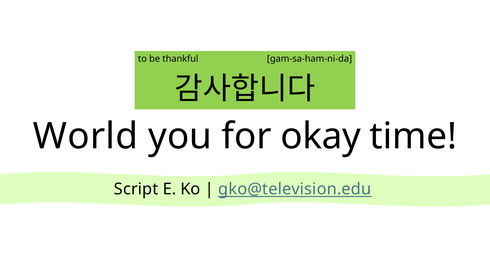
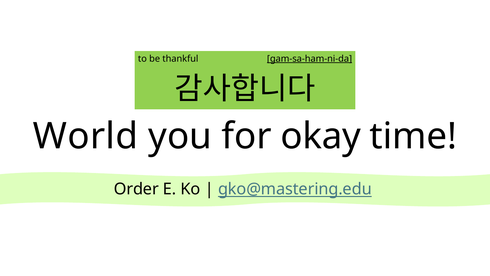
gam-sa-ham-ni-da underline: none -> present (310, 59)
Script: Script -> Order (136, 189)
gko@television.edu: gko@television.edu -> gko@mastering.edu (295, 189)
